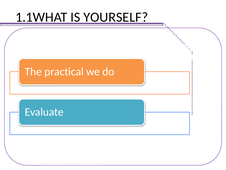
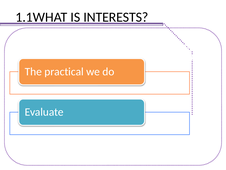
YOURSELF: YOURSELF -> INTERESTS (116, 17)
